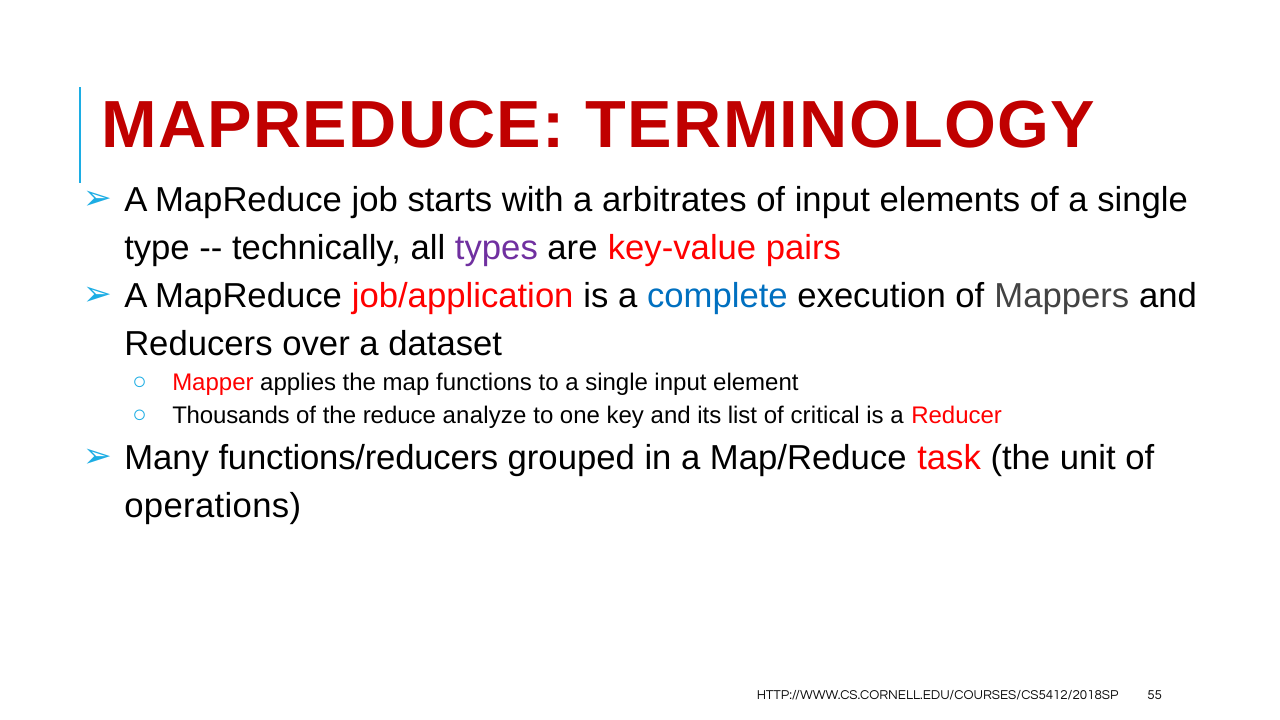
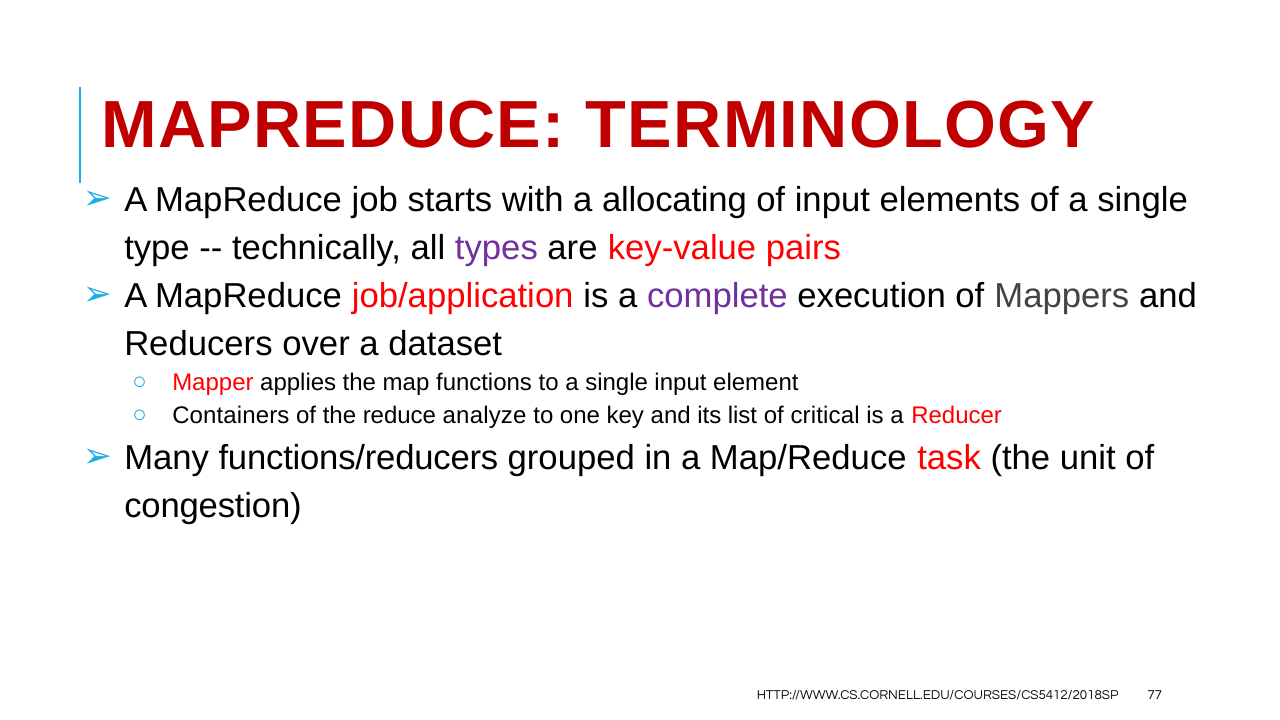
arbitrates: arbitrates -> allocating (674, 200)
complete colour: blue -> purple (717, 296)
Thousands: Thousands -> Containers (231, 416)
operations: operations -> congestion (213, 506)
55: 55 -> 77 (1155, 695)
